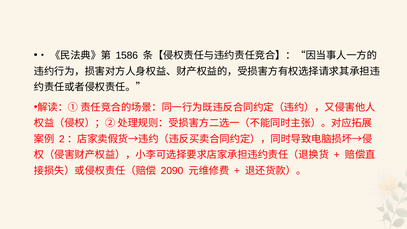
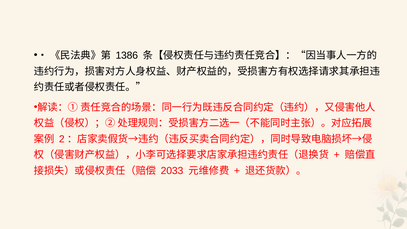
1586: 1586 -> 1386 (127, 55)
2090: 2090 -> 2033 (172, 171)
